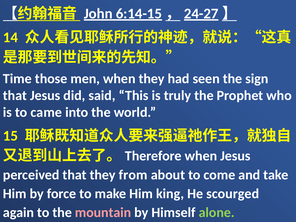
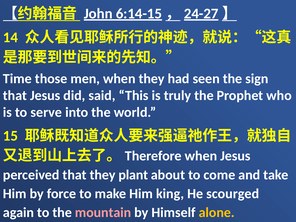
came: came -> serve (46, 112)
from: from -> plant (133, 175)
alone colour: light green -> yellow (217, 212)
